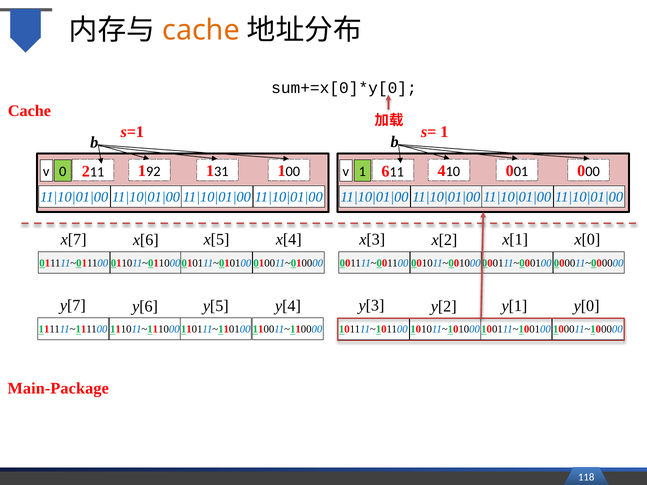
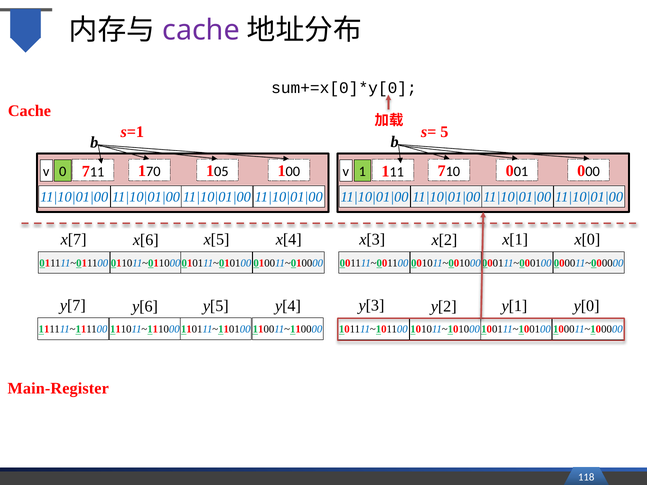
cache colour: orange -> purple (201, 31)
s= 1: 1 -> 5 (444, 132)
31: 31 -> 05 (221, 171)
v 2: 2 -> 7 (86, 171)
92: 92 -> 70 (153, 172)
v 6: 6 -> 1 (385, 171)
11 4: 4 -> 7 (442, 171)
Main-Package: Main-Package -> Main-Register (58, 388)
